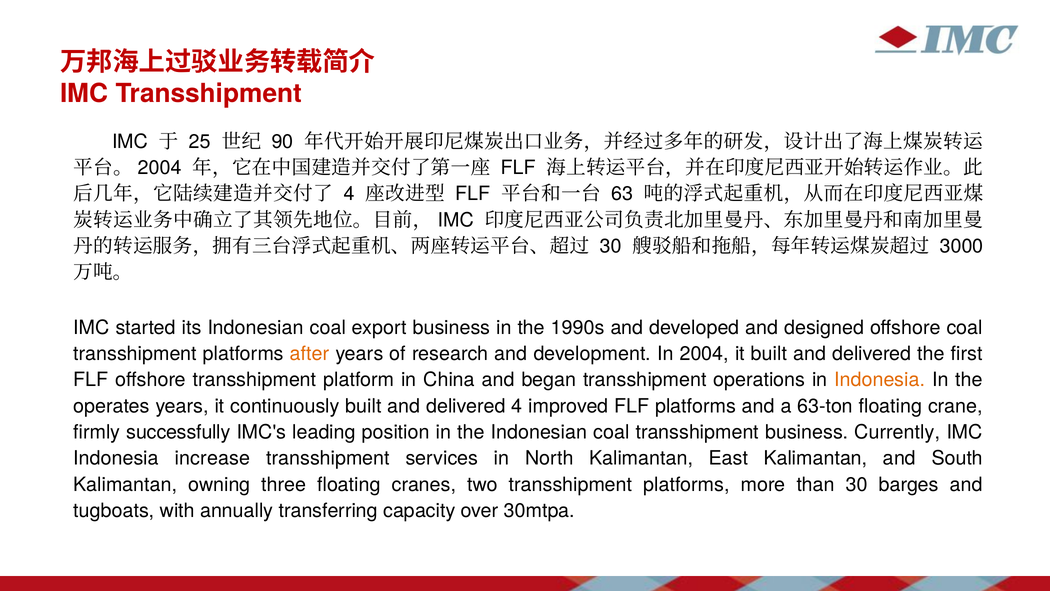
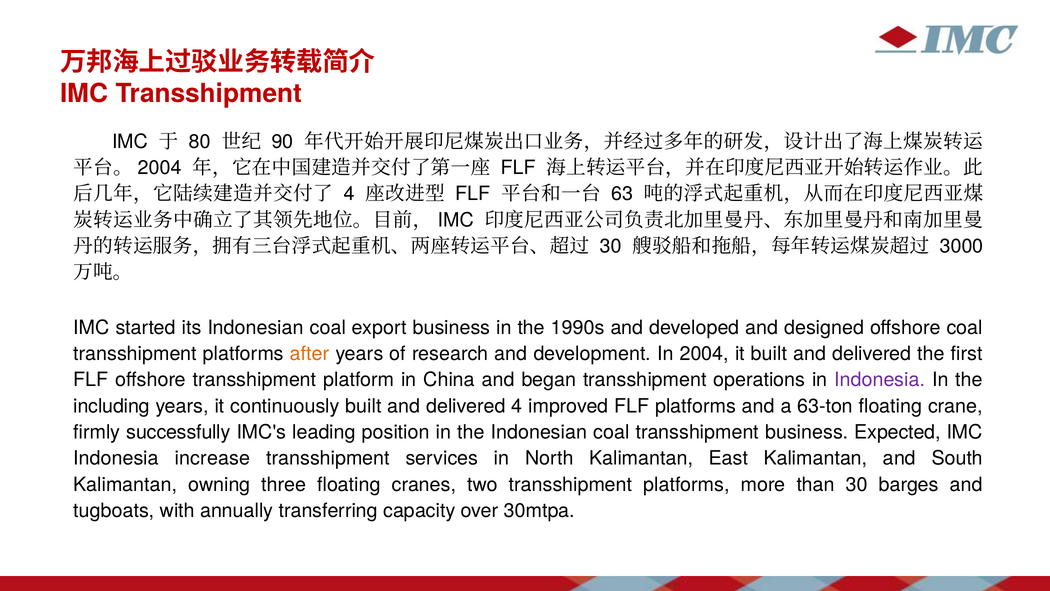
25: 25 -> 80 (200, 142)
Indonesia colour: orange -> purple (880, 380)
operates: operates -> including (112, 406)
Currently: Currently -> Expected (898, 432)
